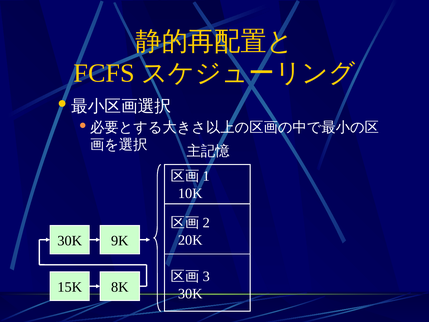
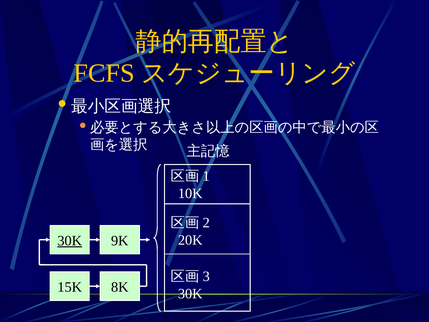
30K underline: none -> present (70, 241)
